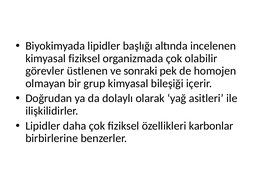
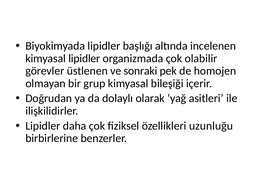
kimyasal fiziksel: fiziksel -> lipidler (84, 58)
karbonlar: karbonlar -> uzunluğu (211, 126)
